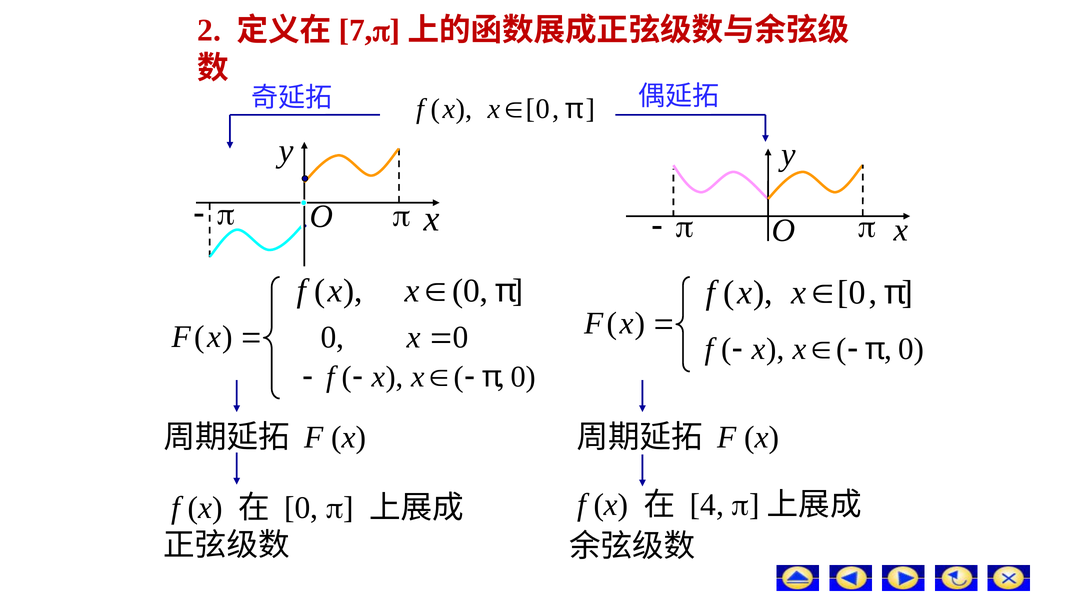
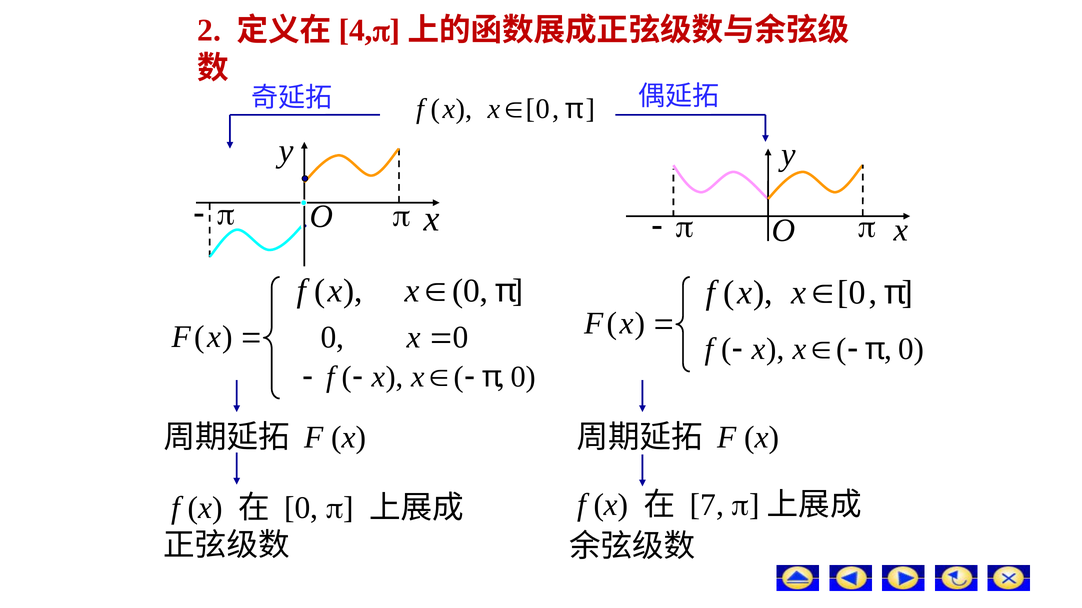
7: 7 -> 4 (356, 31)
4: 4 -> 7 (707, 505)
